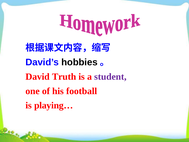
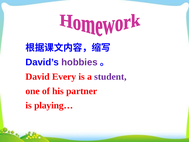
hobbies colour: black -> purple (79, 62)
Truth: Truth -> Every (64, 77)
football: football -> partner (82, 91)
